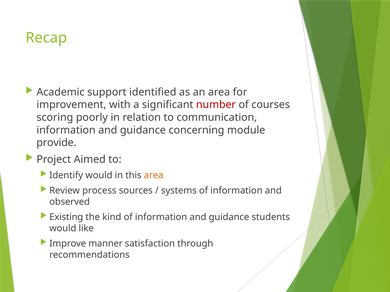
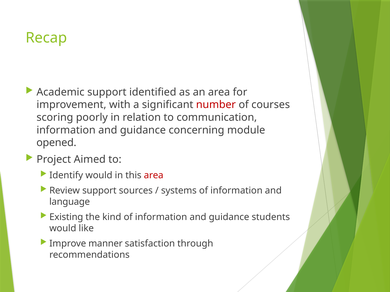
provide: provide -> opened (56, 143)
area colour: orange -> red (154, 176)
Review process: process -> support (99, 191)
observed: observed -> language (70, 202)
